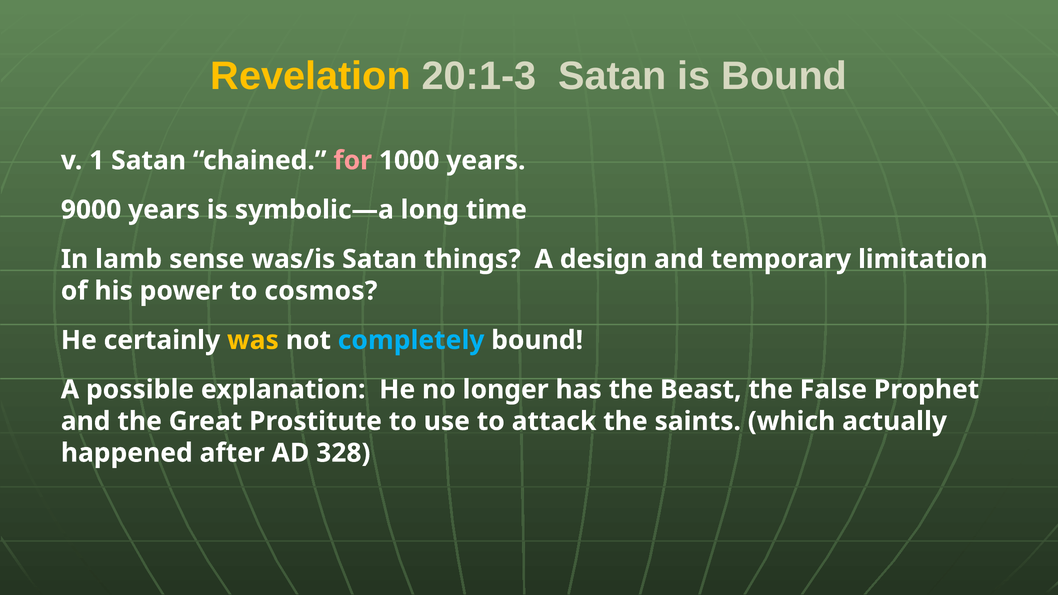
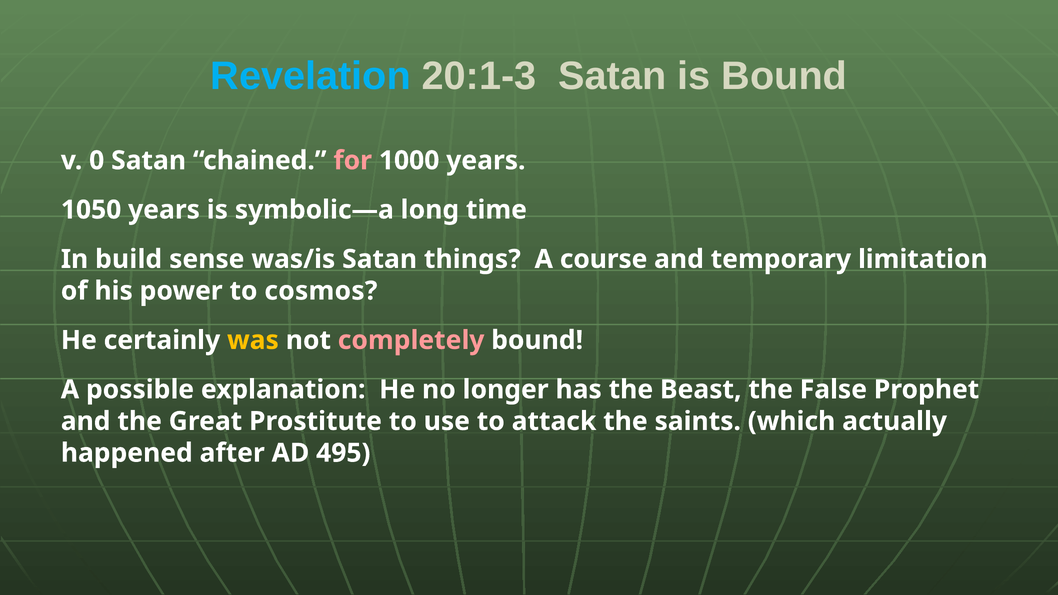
Revelation colour: yellow -> light blue (311, 76)
1: 1 -> 0 (97, 161)
9000: 9000 -> 1050 (91, 210)
lamb: lamb -> build (129, 259)
design: design -> course (604, 259)
completely colour: light blue -> pink (411, 340)
328: 328 -> 495 (343, 453)
